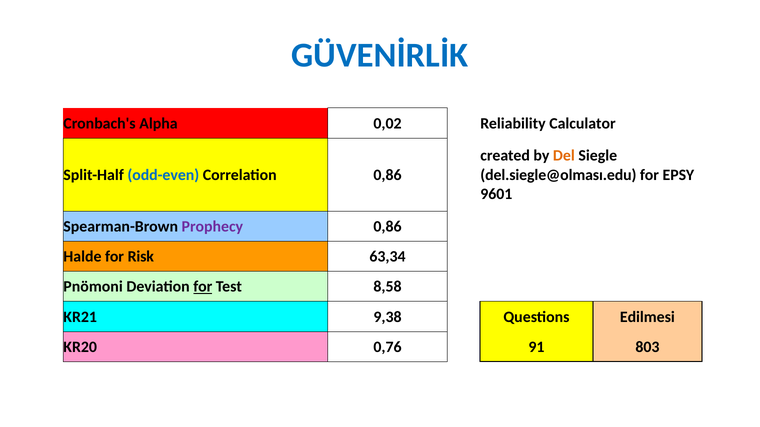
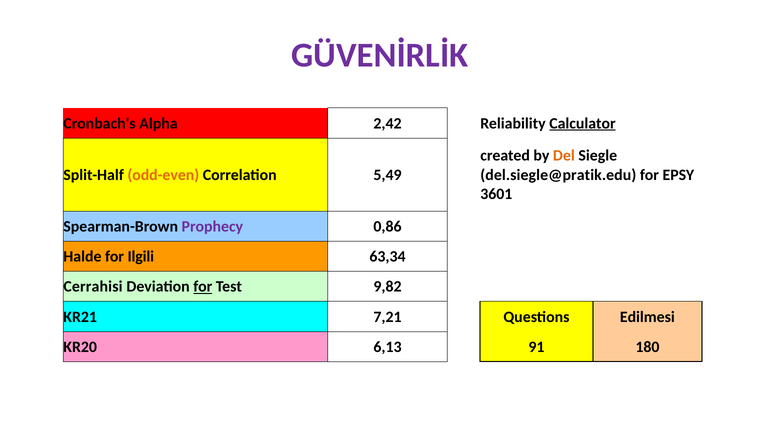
GÜVENİRLİK colour: blue -> purple (380, 55)
0,02: 0,02 -> 2,42 (388, 123)
Calculator underline: none -> present (582, 123)
odd-even colour: blue -> orange (163, 175)
Correlation 0,86: 0,86 -> 5,49 (388, 175)
del.siegle@olması.edu: del.siegle@olması.edu -> del.siegle@pratik.edu (558, 175)
9601: 9601 -> 3601 (496, 194)
Risk: Risk -> Ilgili (141, 257)
Pnömoni: Pnömoni -> Cerrahisi (93, 287)
8,58: 8,58 -> 9,82 (388, 287)
9,38: 9,38 -> 7,21 (388, 317)
0,76: 0,76 -> 6,13 (388, 347)
803: 803 -> 180 (647, 347)
